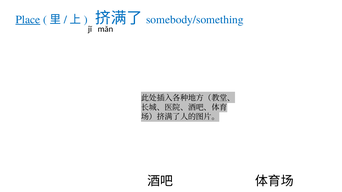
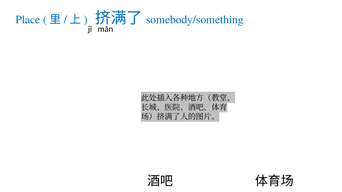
Place underline: present -> none (28, 20)
